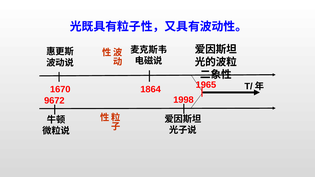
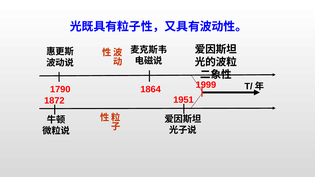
1965: 1965 -> 1999 (206, 85)
1670: 1670 -> 1790 (60, 90)
1998: 1998 -> 1951 (183, 100)
9672: 9672 -> 1872 (54, 101)
